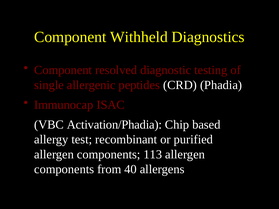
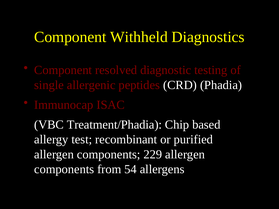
Activation/Phadia: Activation/Phadia -> Treatment/Phadia (114, 125)
113: 113 -> 229 (153, 154)
40: 40 -> 54 (131, 169)
